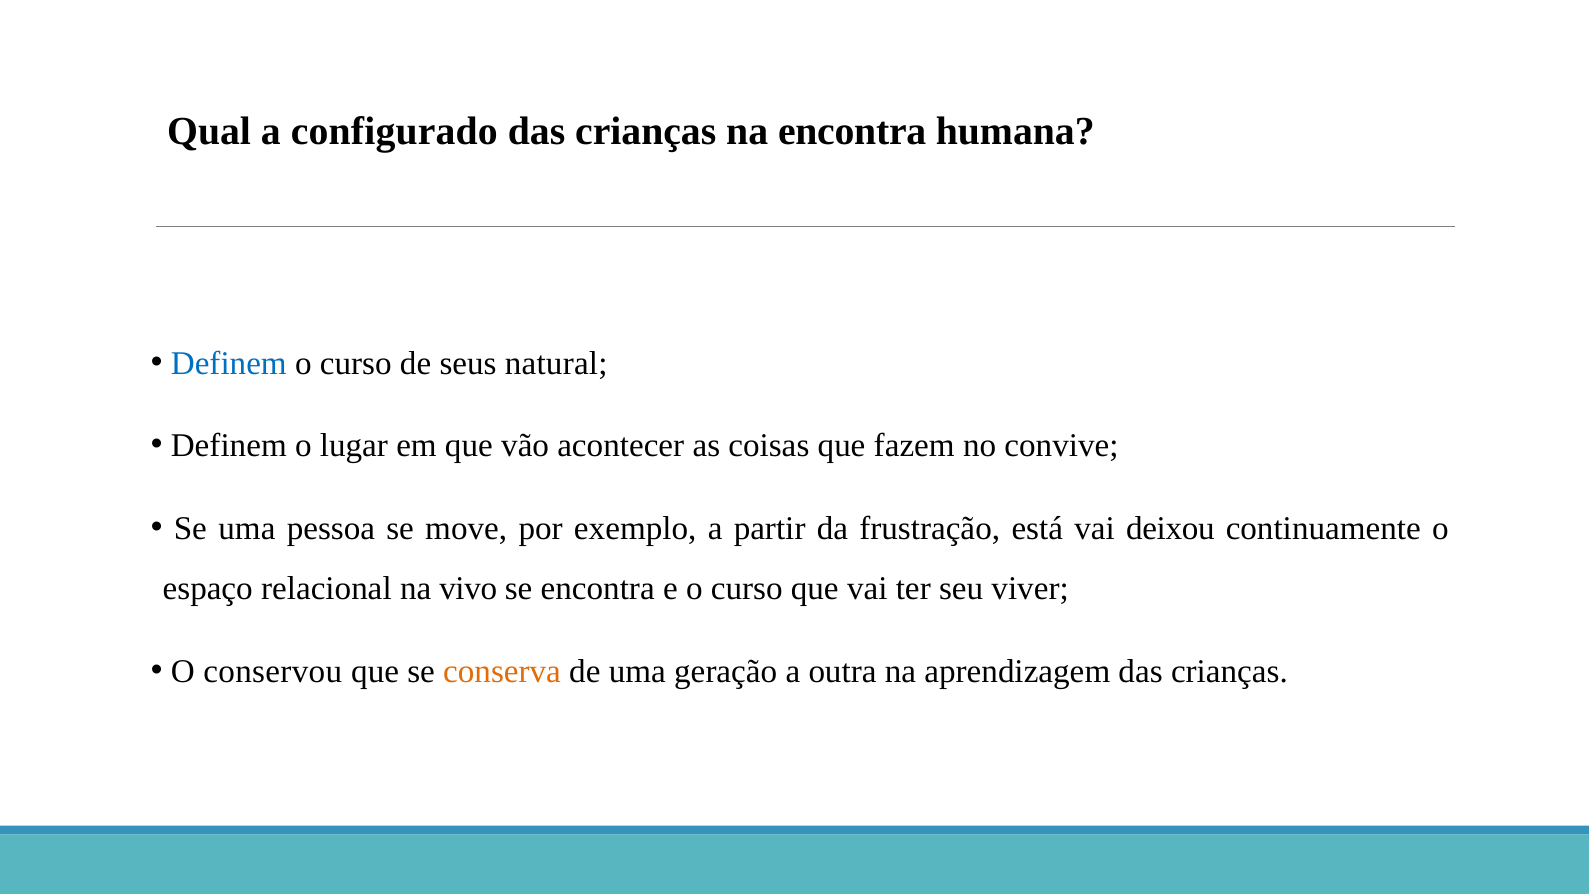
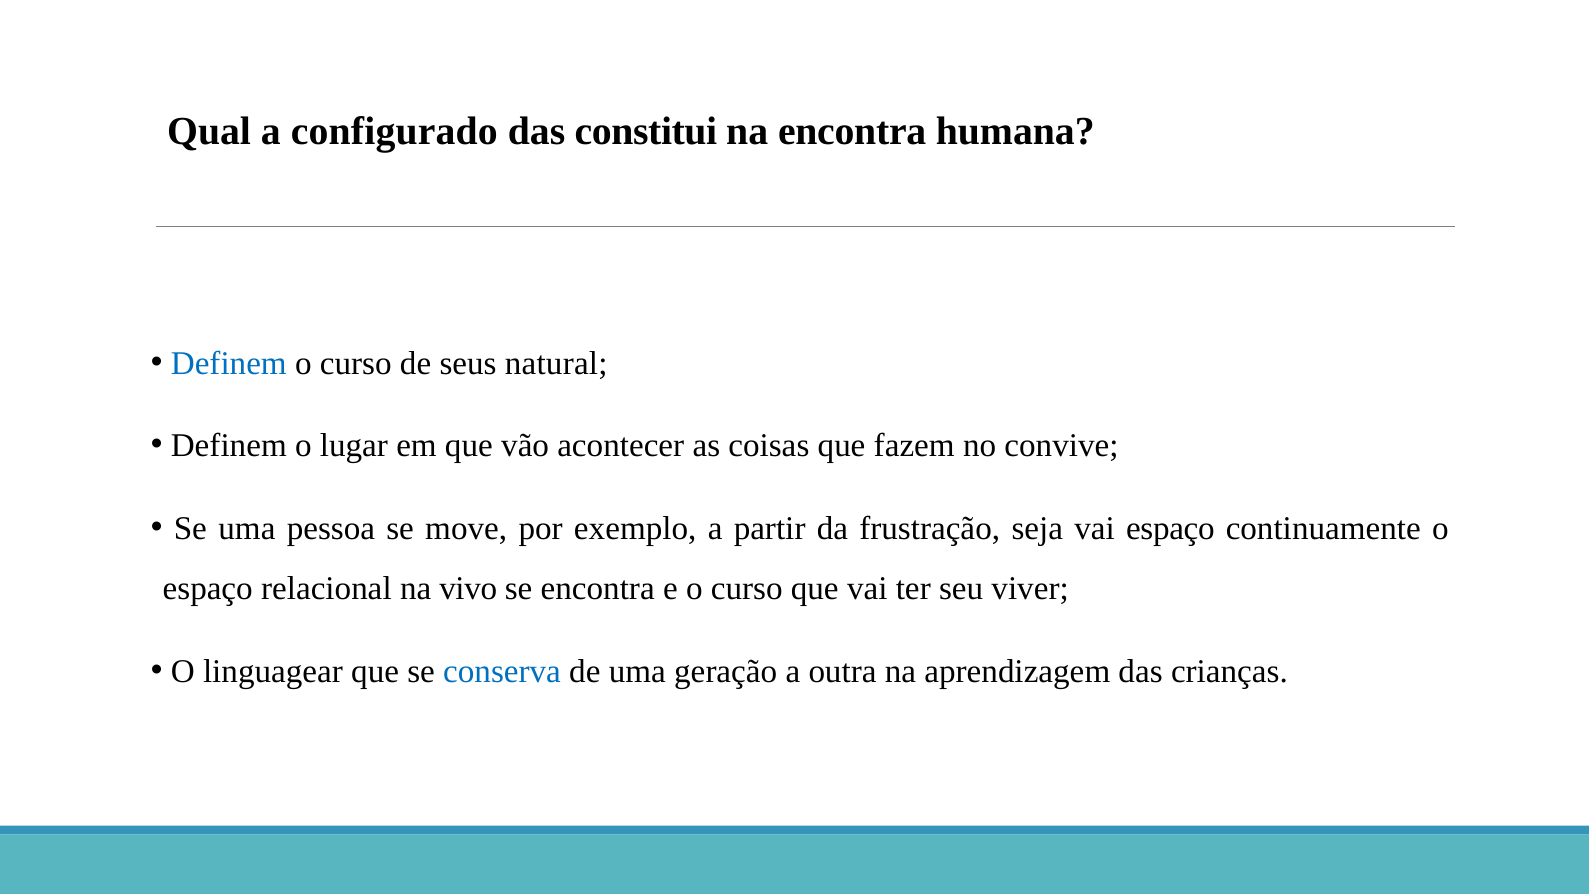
crianças: crianças -> constitui (646, 132)
está: está -> seja (1037, 529)
vai deixou: deixou -> espaço (1170, 529)
conservou: conservou -> linguagear (273, 671)
conserva colour: orange -> blue (502, 671)
